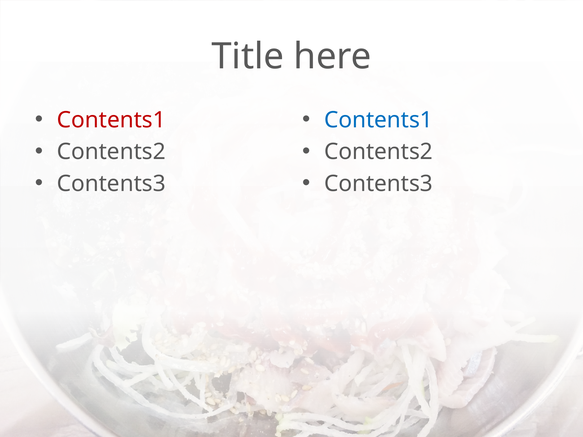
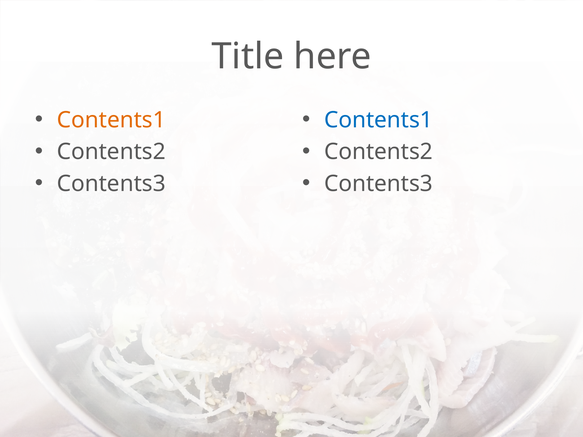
Contents1 colour: red -> orange (111, 120)
